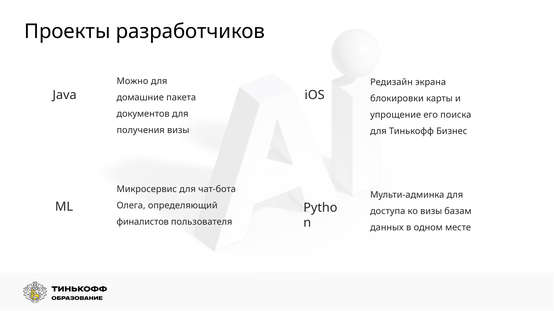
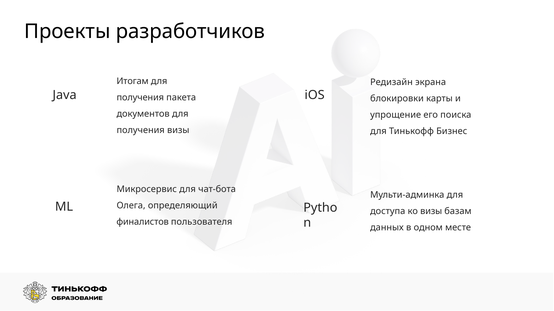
Можно: Можно -> Итогам (133, 81)
домашние: домашние -> получения (140, 98)
